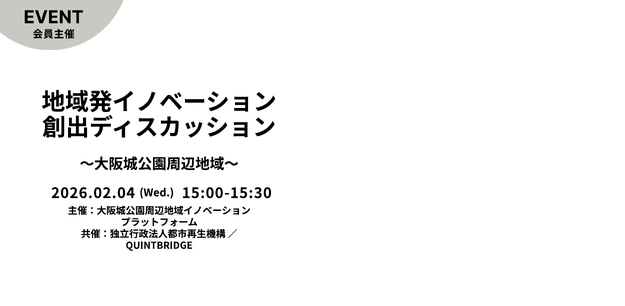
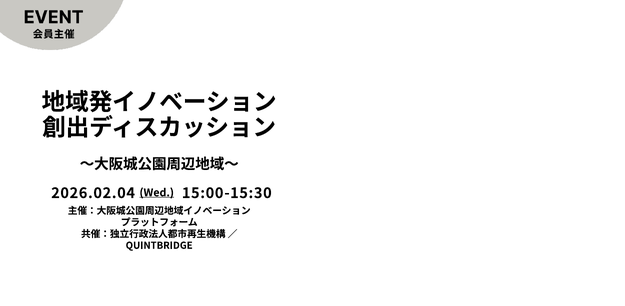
Wed underline: none -> present (157, 193)
